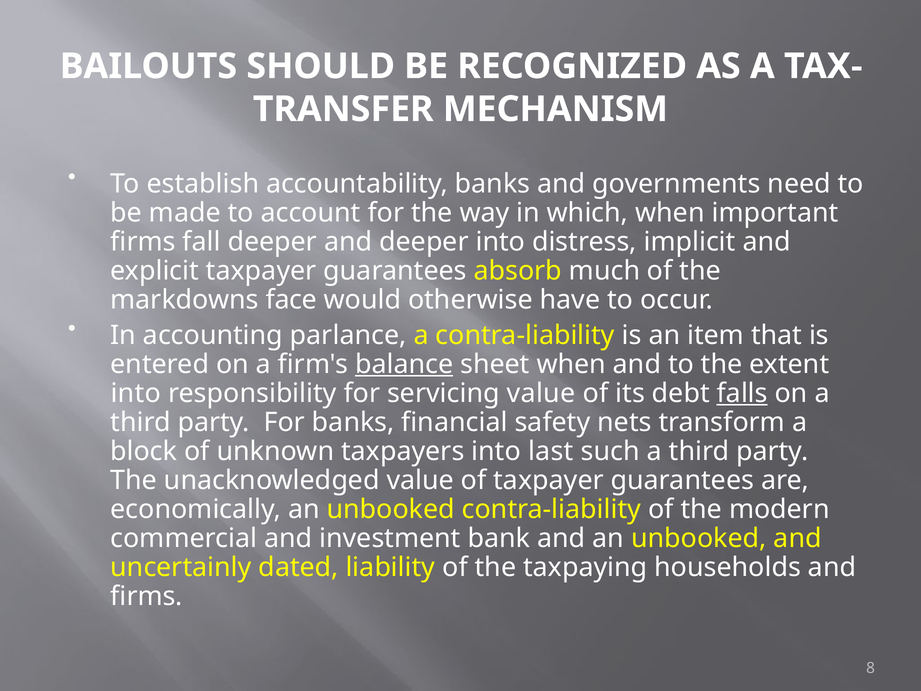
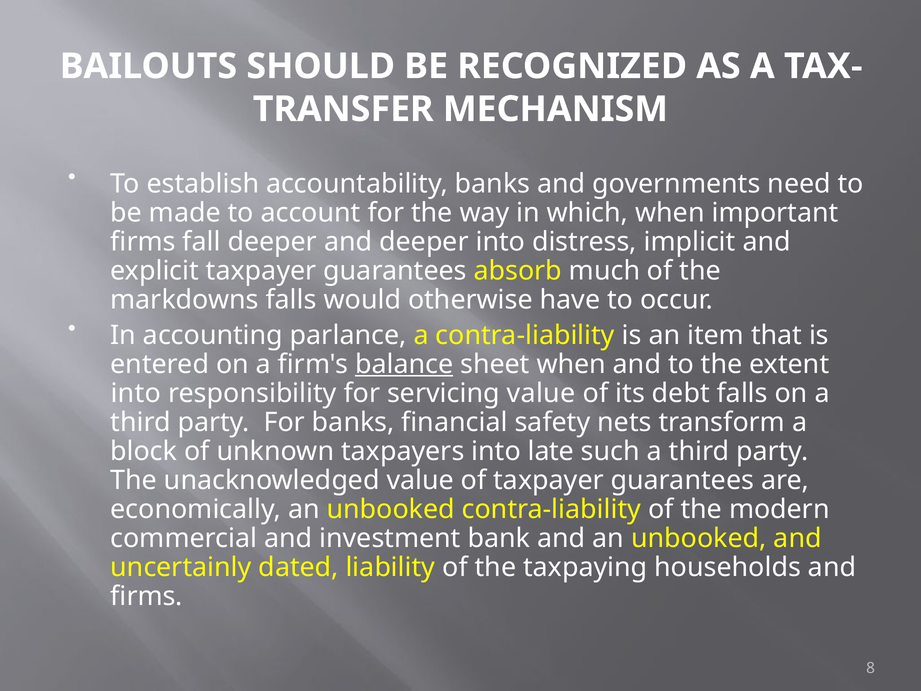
markdowns face: face -> falls (291, 300)
falls underline: present -> none (742, 393)
last: last -> late (551, 451)
